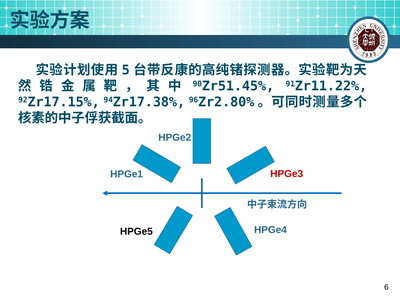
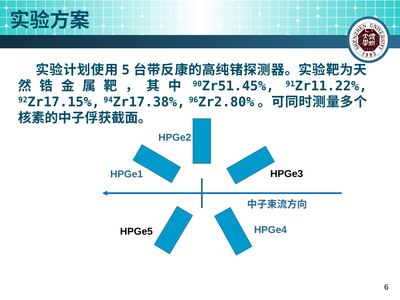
HPGe3 colour: red -> black (287, 174)
